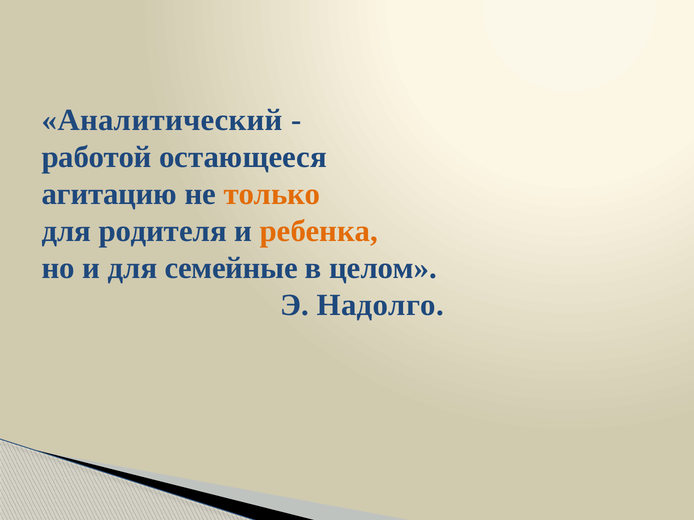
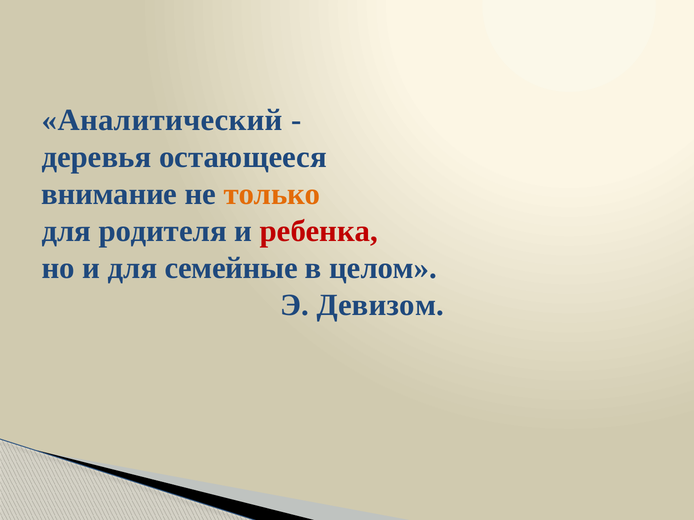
работой: работой -> деревья (96, 157)
агитацию: агитацию -> внимание (109, 194)
ребенка colour: orange -> red (319, 231)
Надолго: Надолго -> Девизом (380, 305)
